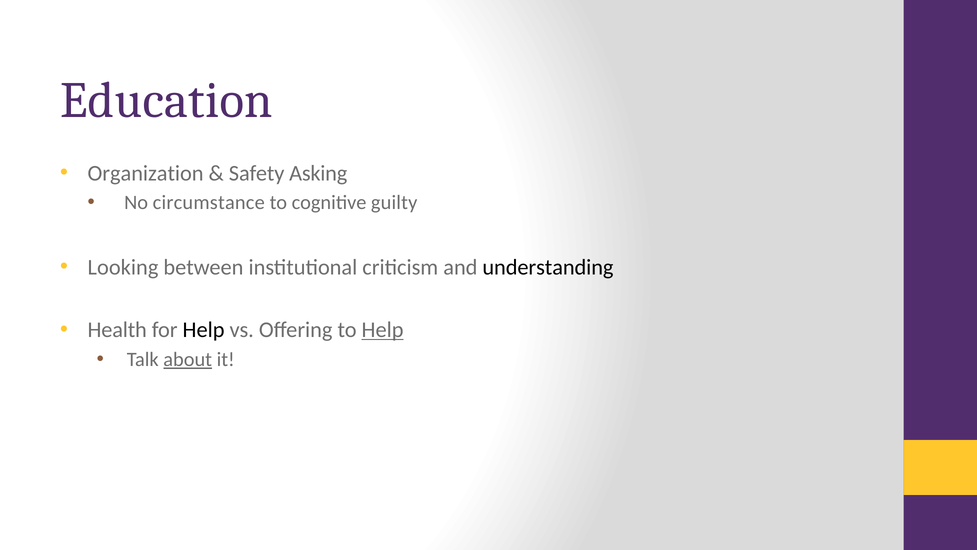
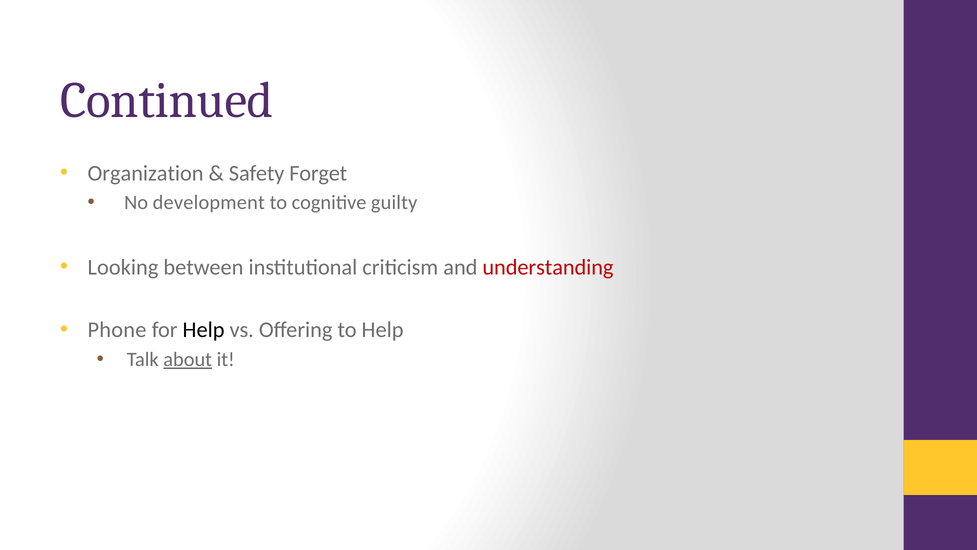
Education: Education -> Continued (167, 100)
Asking: Asking -> Forget (318, 173)
circumstance: circumstance -> development (209, 203)
understanding colour: black -> red (548, 267)
Health: Health -> Phone (117, 330)
Help underline: present -> none (383, 330)
